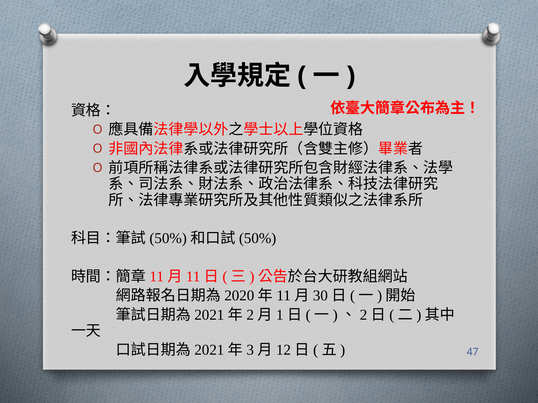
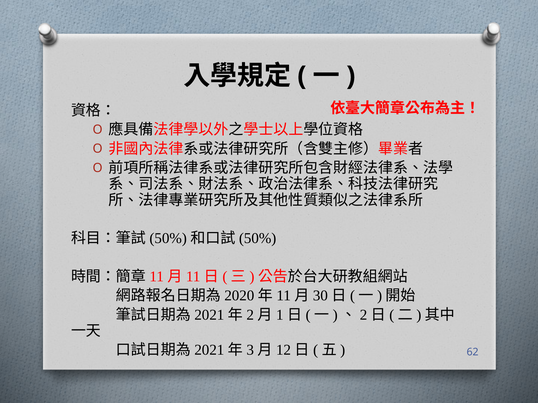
47: 47 -> 62 (473, 352)
